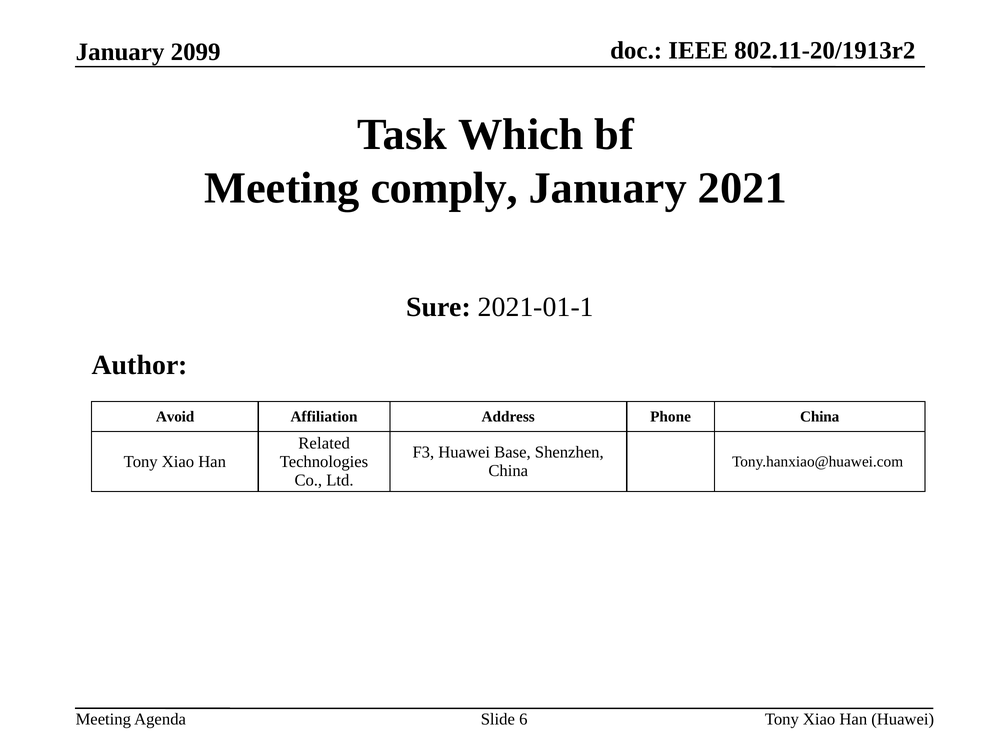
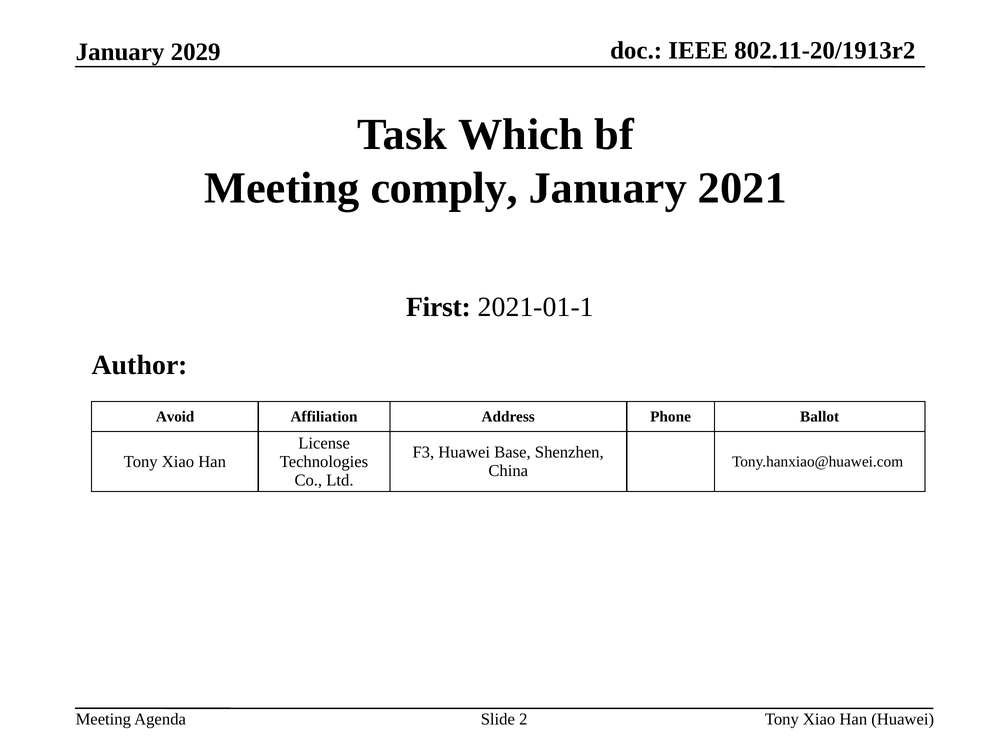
2099: 2099 -> 2029 (196, 52)
Sure: Sure -> First (439, 307)
Phone China: China -> Ballot (820, 417)
Related: Related -> License (324, 443)
6: 6 -> 2 (523, 719)
